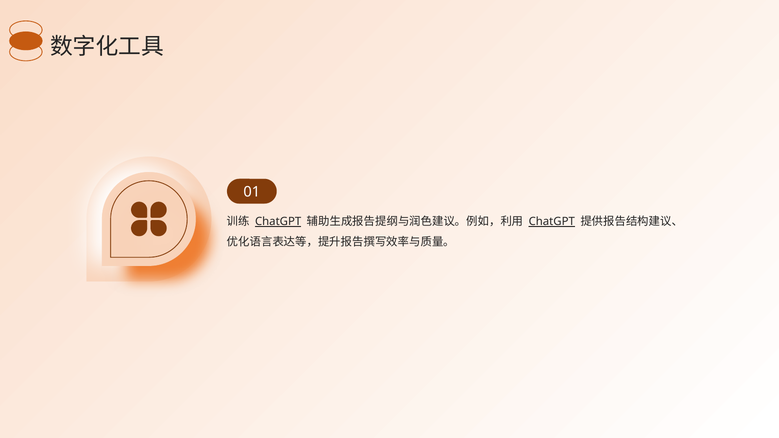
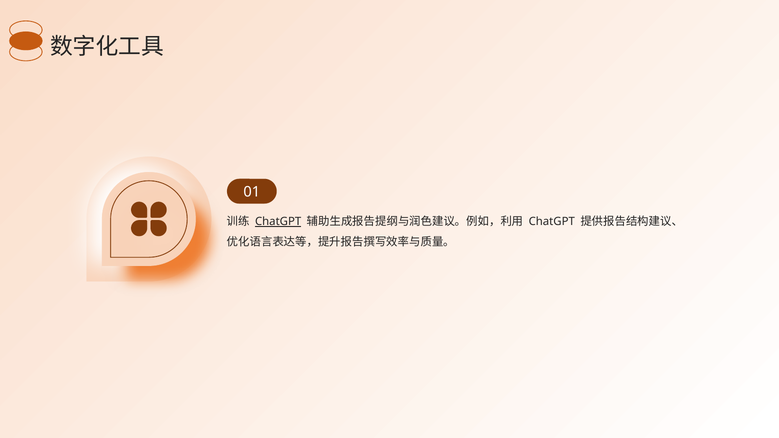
ChatGPT underline: present -> none (552, 222)
